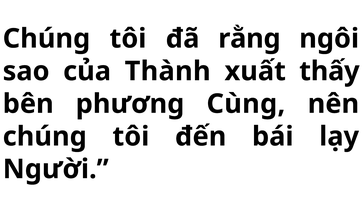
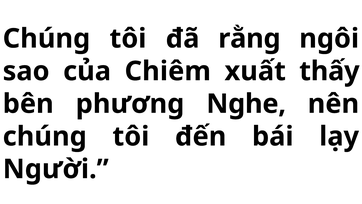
Thành: Thành -> Chiêm (168, 71)
Cùng: Cùng -> Nghe (246, 104)
